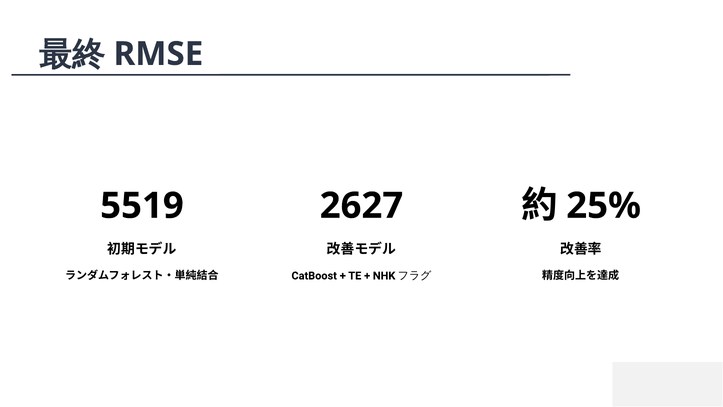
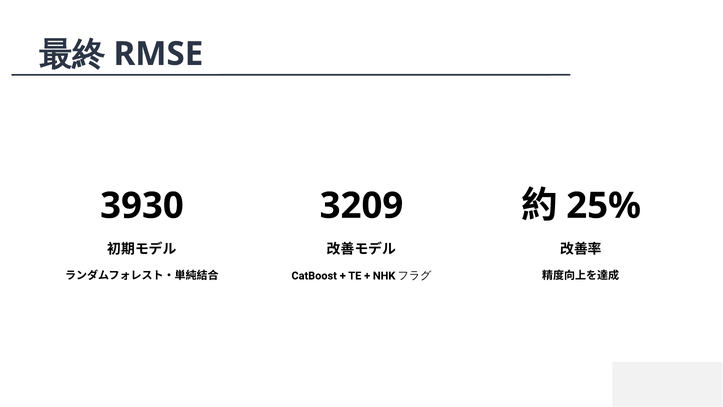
5519: 5519 -> 3930 (142, 206)
2627: 2627 -> 3209 (361, 206)
